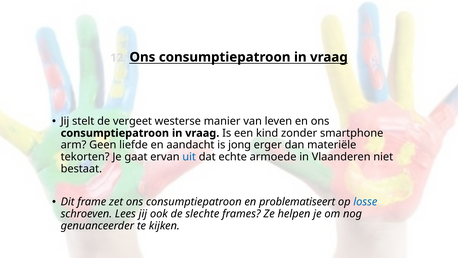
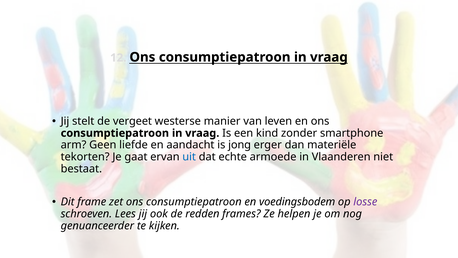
problematiseert: problematiseert -> voedingsbodem (297, 202)
losse colour: blue -> purple (365, 202)
slechte: slechte -> redden (202, 214)
